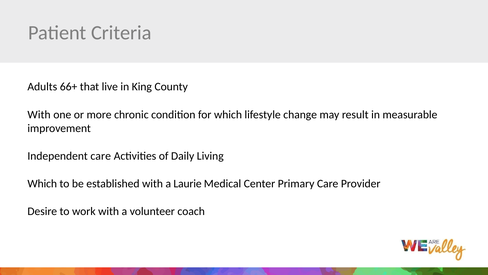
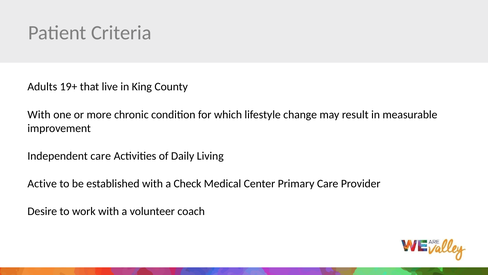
66+: 66+ -> 19+ (69, 87)
Which: Which -> Active (42, 184)
Laurie: Laurie -> Check (188, 184)
